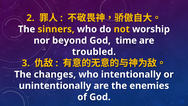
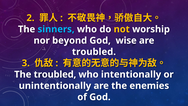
sinners colour: yellow -> light blue (56, 29)
time: time -> wise (126, 40)
The changes: changes -> troubled (55, 74)
